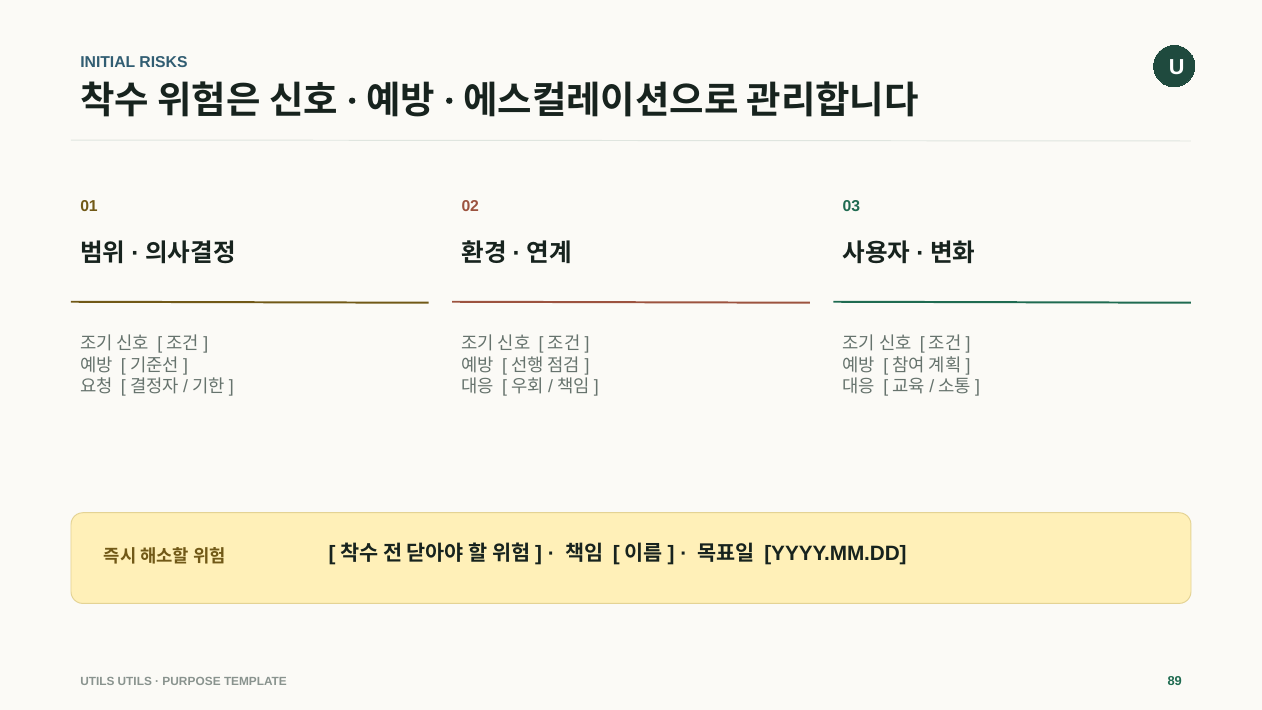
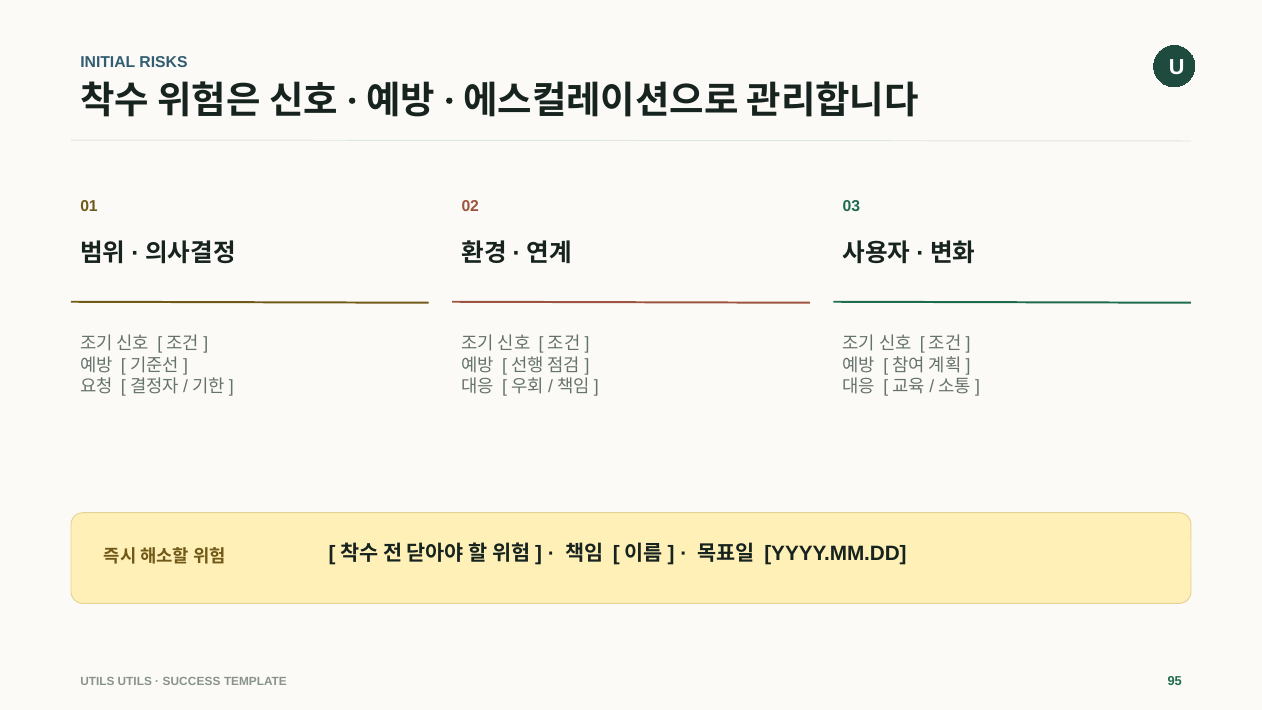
PURPOSE: PURPOSE -> SUCCESS (191, 681)
89: 89 -> 95 (1175, 681)
